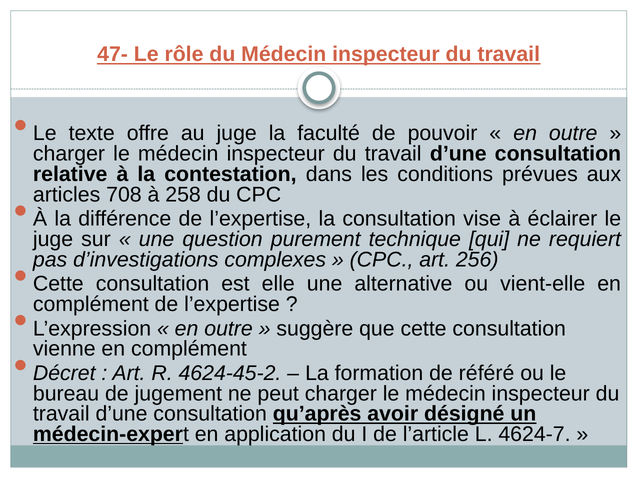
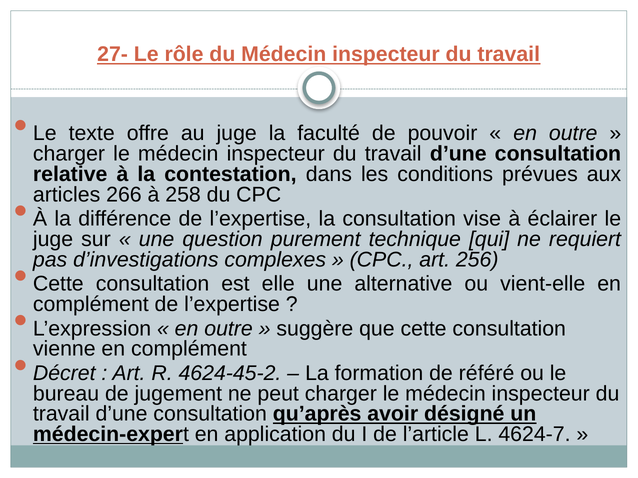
47-: 47- -> 27- (113, 54)
708: 708 -> 266 (124, 195)
